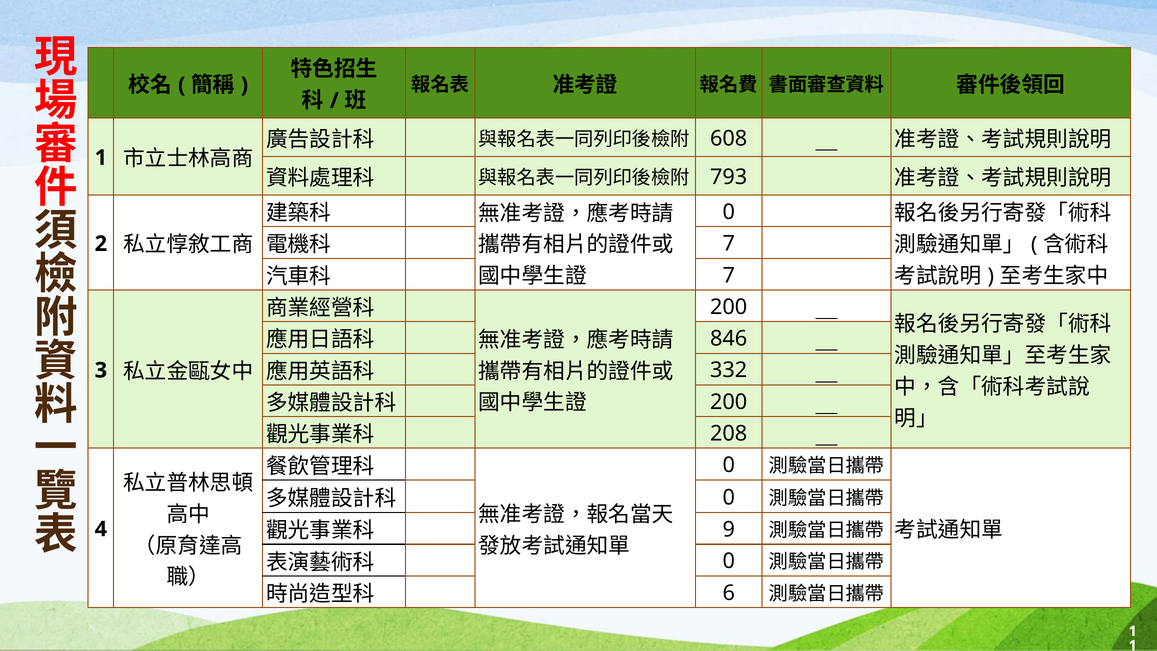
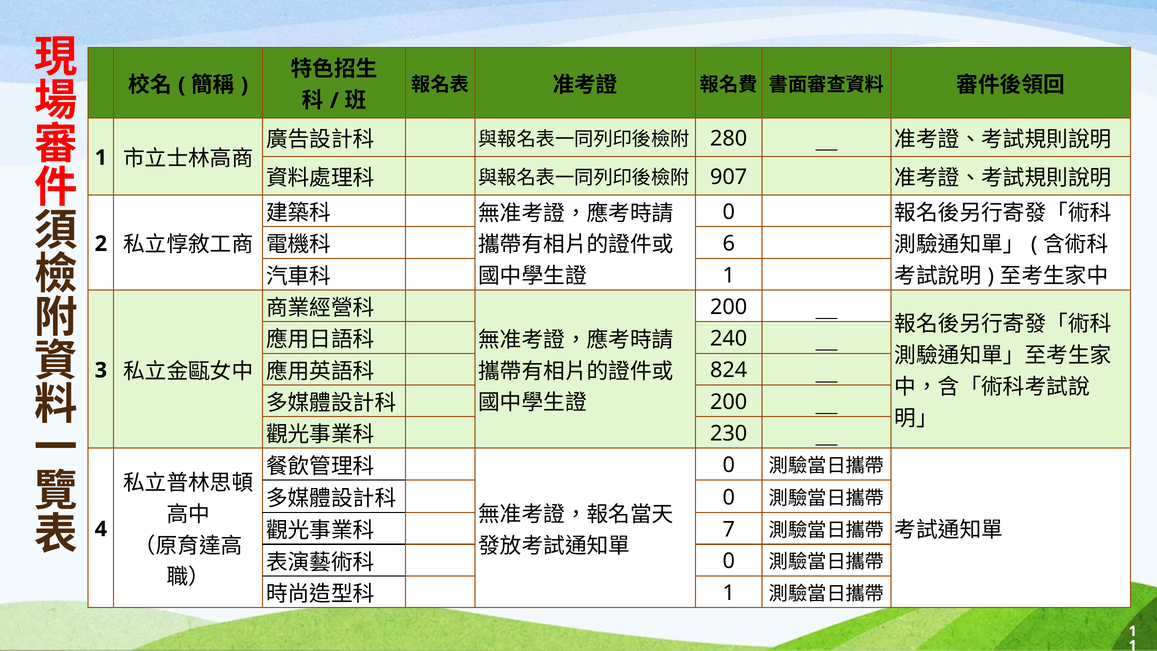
608: 608 -> 280 (729, 138)
793: 793 -> 907 (729, 177)
7: 7 -> 6 (729, 244)
7: 7 -> 1 (729, 275)
846: 846 -> 240 (729, 339)
332: 332 -> 824 (729, 370)
208: 208 -> 230 (729, 433)
9: 9 -> 7 (729, 529)
6: 6 -> 1 (729, 593)
